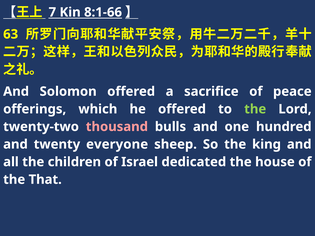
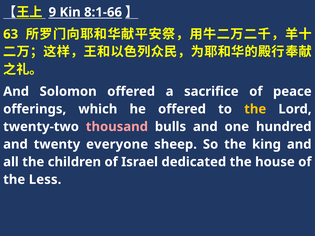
7: 7 -> 9 (52, 12)
the colour: light green -> yellow (255, 109)
That: That -> Less (45, 180)
